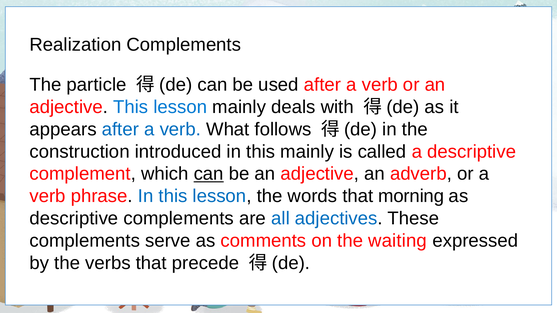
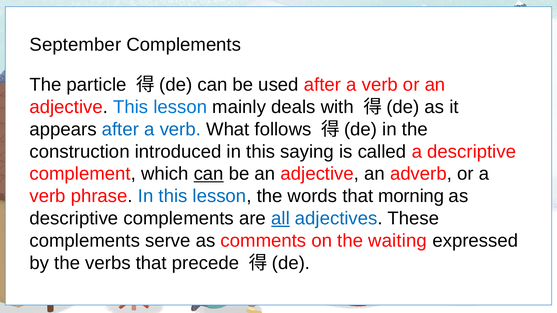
Realization: Realization -> September (75, 45)
this mainly: mainly -> saying (307, 152)
all underline: none -> present (281, 219)
